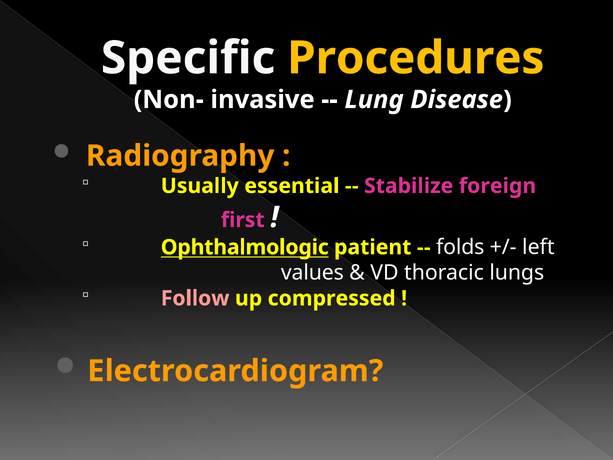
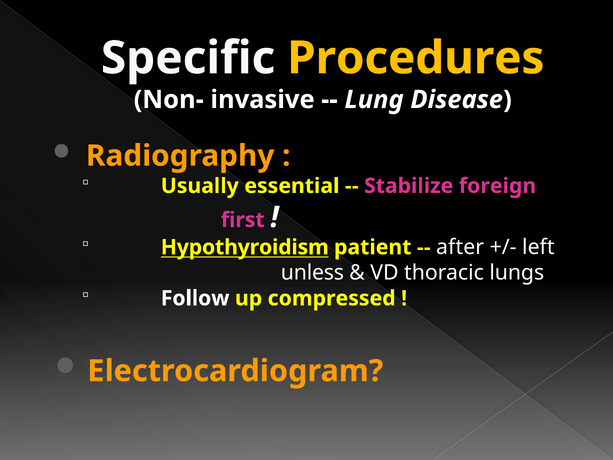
Ophthalmologic: Ophthalmologic -> Hypothyroidism (245, 247)
folds: folds -> after (460, 247)
values: values -> unless (312, 273)
Follow colour: pink -> white (195, 298)
